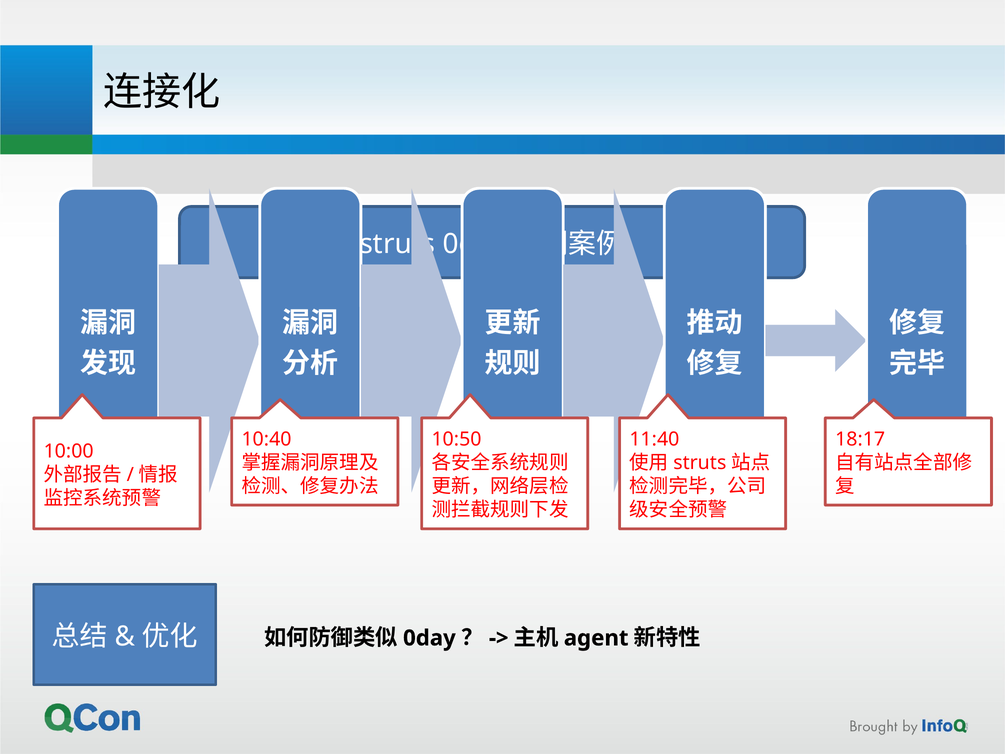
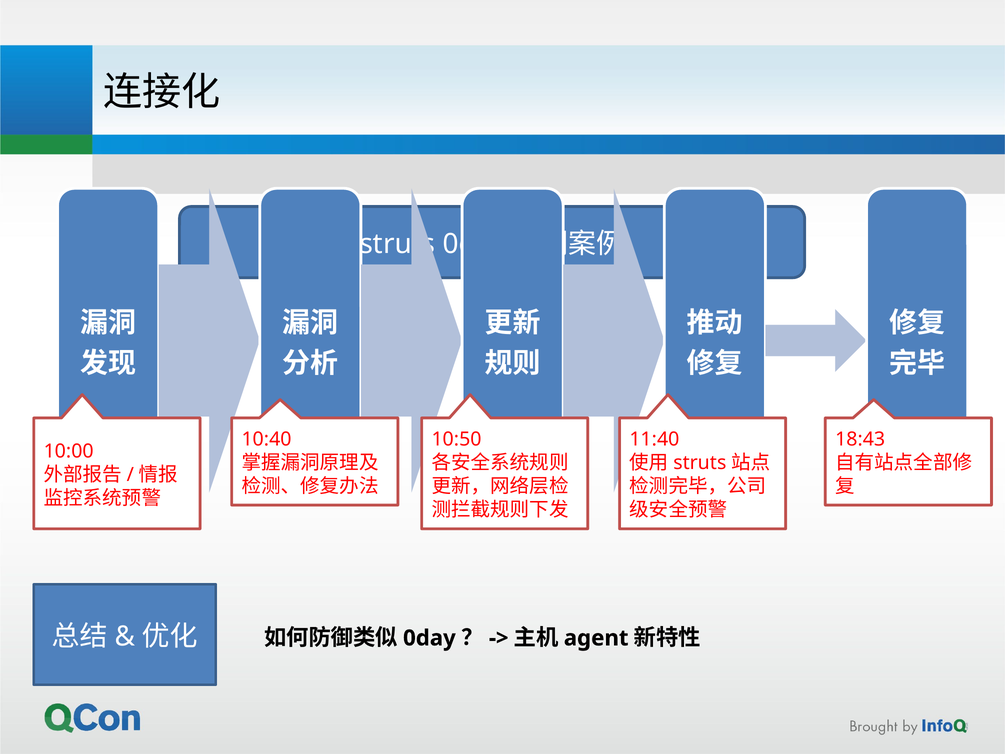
18:17: 18:17 -> 18:43 (860, 439)
